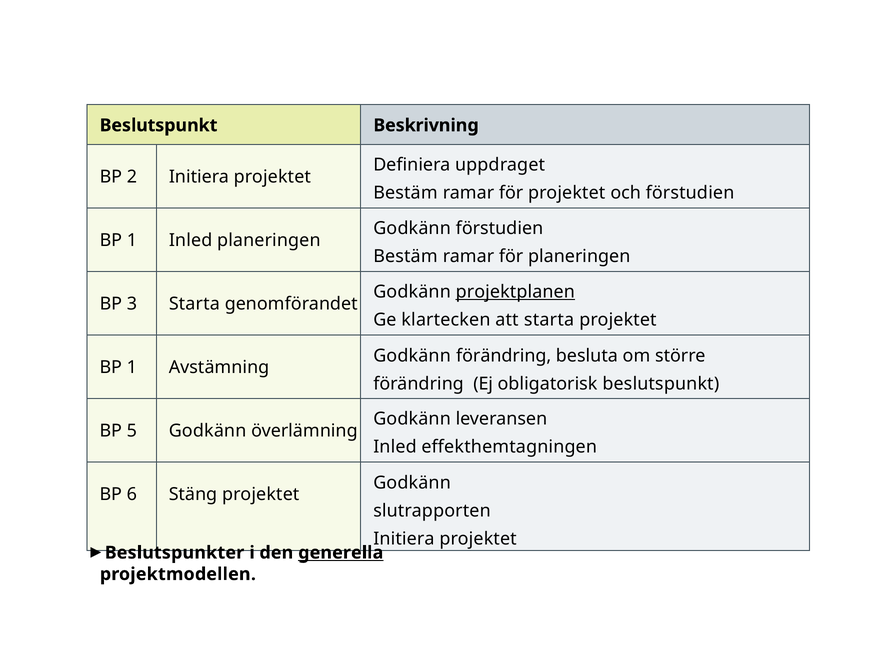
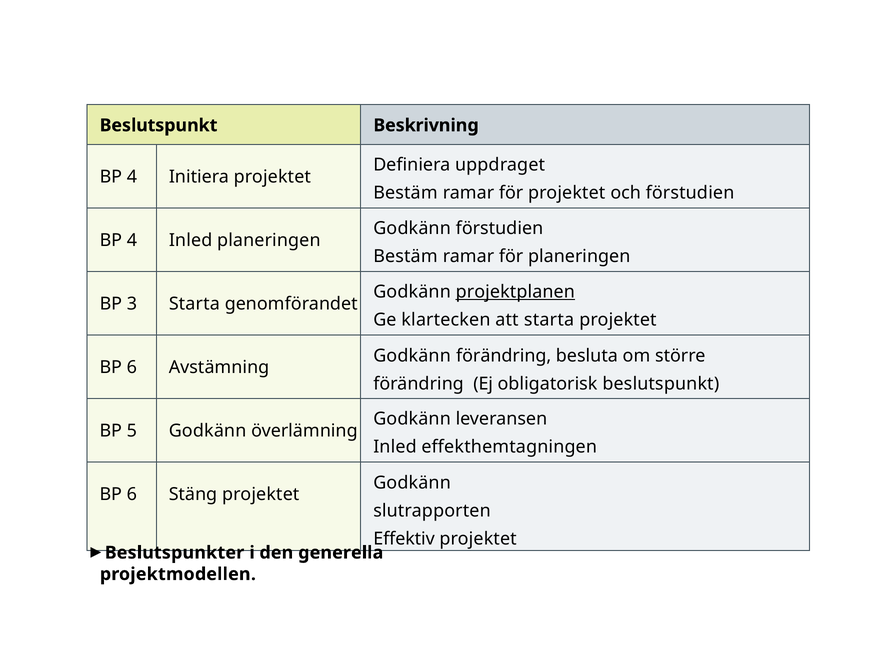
2: 2 -> 4 (132, 177)
1: 1 -> 4 (132, 240)
1: 1 -> 6 (132, 367)
Initiera: Initiera -> Effektiv (404, 539)
generella underline: present -> none (341, 553)
